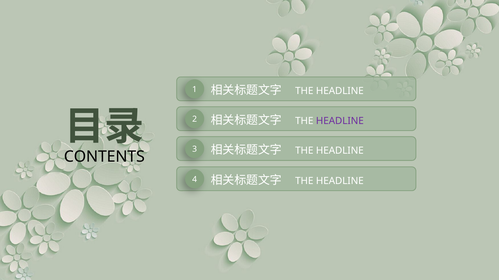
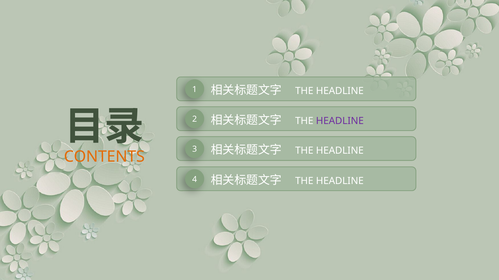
CONTENTS colour: black -> orange (104, 157)
